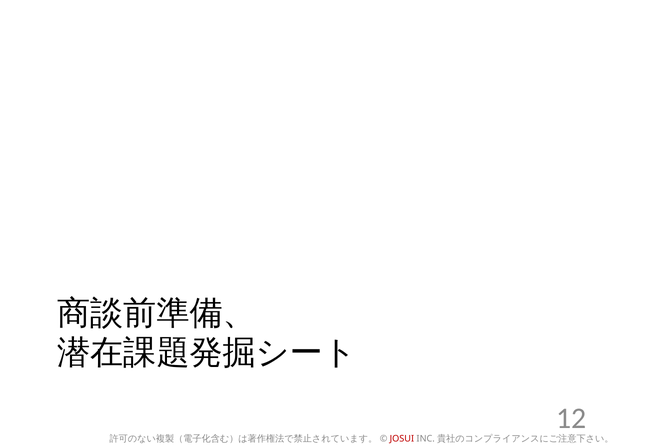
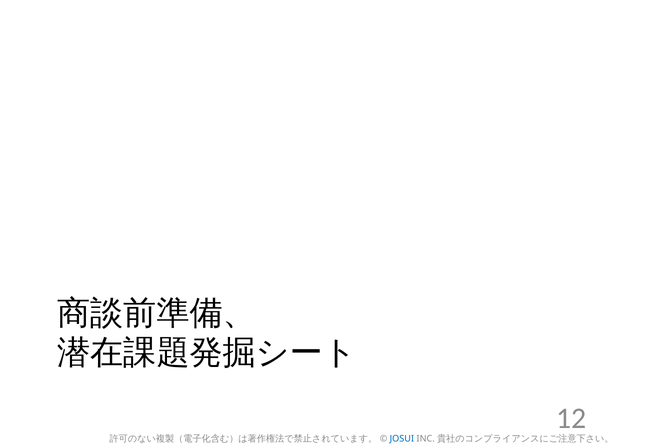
JOSUI colour: red -> blue (402, 439)
